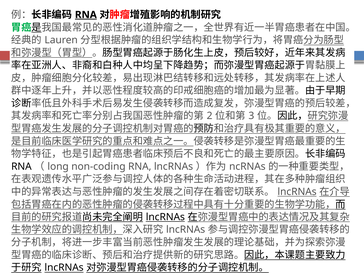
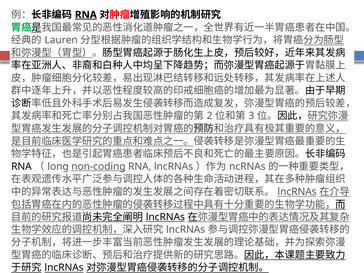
non-coding underline: none -> present (98, 166)
